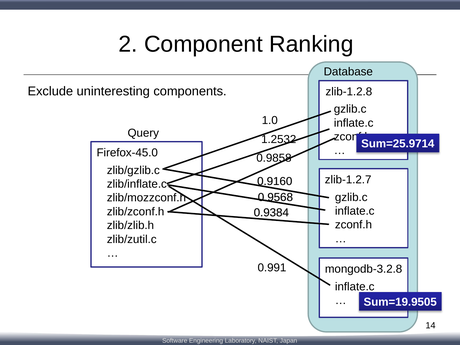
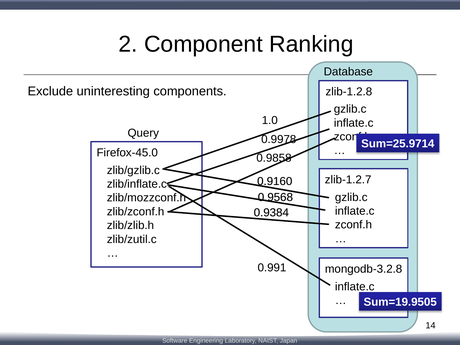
1.2532: 1.2532 -> 0.9978 (279, 139)
